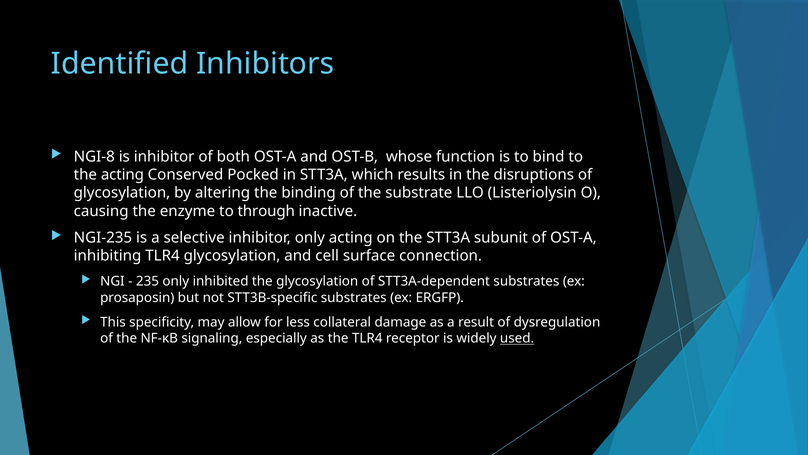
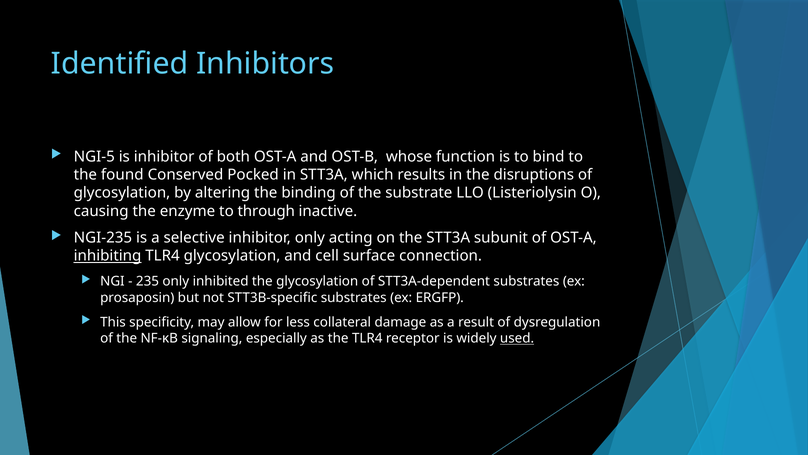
NGI-8: NGI-8 -> NGI-5 (94, 156)
the acting: acting -> found (122, 175)
inhibiting underline: none -> present (108, 256)
